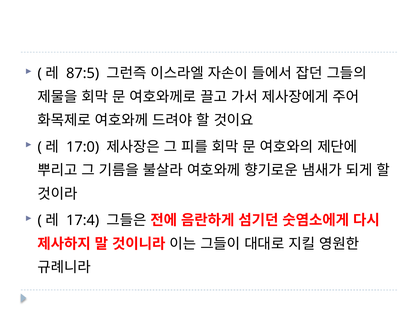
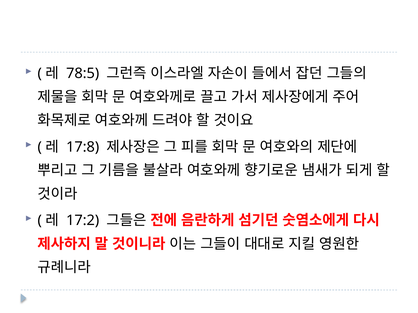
87:5: 87:5 -> 78:5 (83, 74)
17:0: 17:0 -> 17:8 (83, 147)
17:4: 17:4 -> 17:2 (83, 221)
